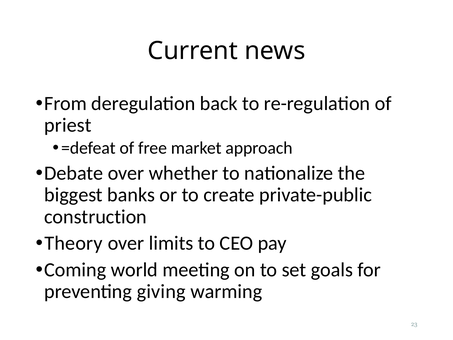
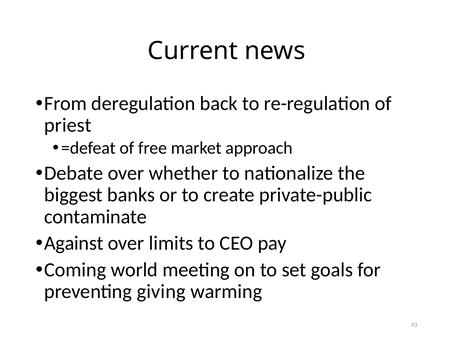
construction: construction -> contaminate (96, 217)
Theory: Theory -> Against (74, 243)
